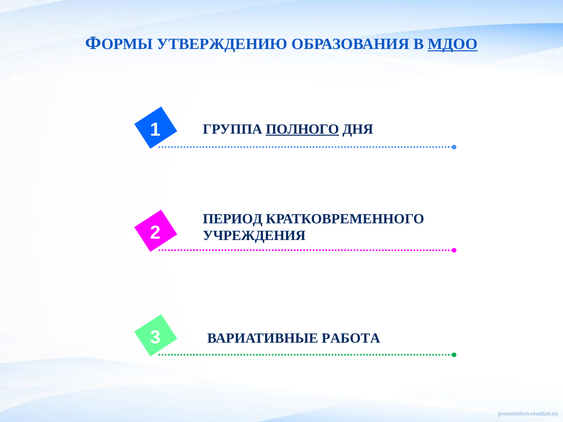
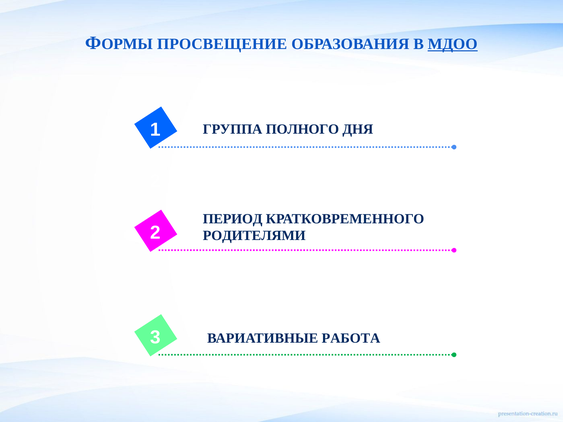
УТВЕРЖДЕНИЮ: УТВЕРЖДЕНИЮ -> ПРОСВЕЩЕНИЕ (222, 44)
ПОЛНОГО underline: present -> none (302, 129)
УЧРЕЖДЕНИЯ: УЧРЕЖДЕНИЯ -> РОДИТЕЛЯМИ (254, 236)
